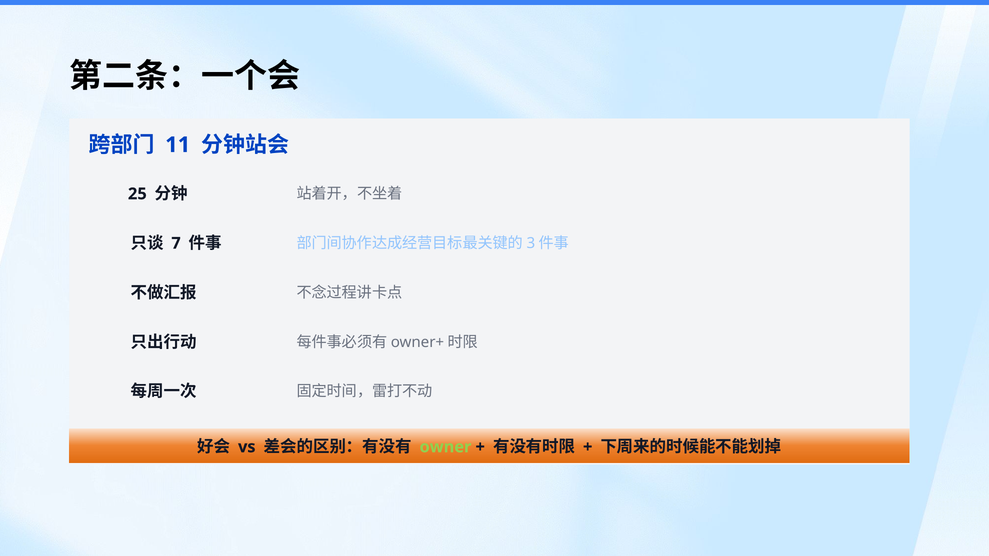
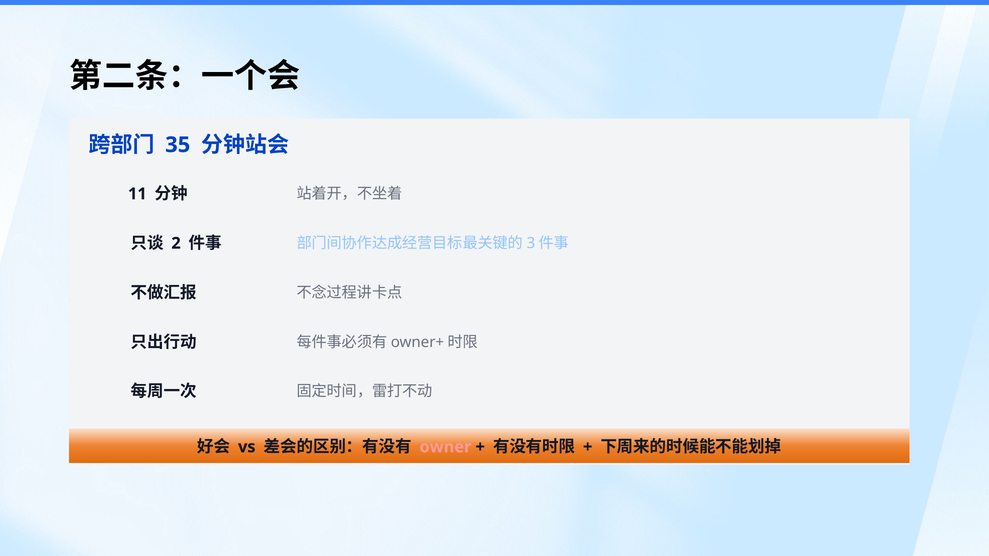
11: 11 -> 35 (178, 145)
25: 25 -> 11 (137, 194)
7: 7 -> 2 (176, 243)
owner colour: light green -> pink (445, 447)
